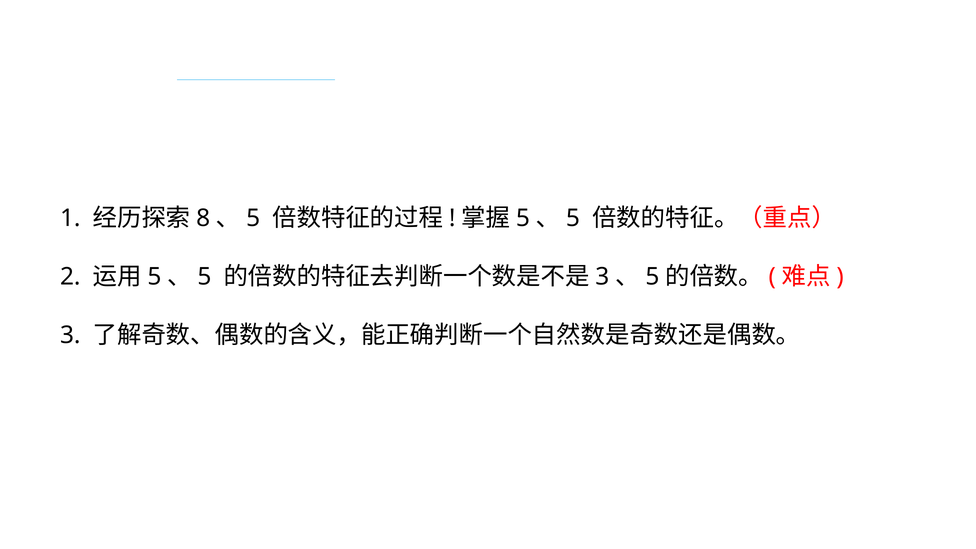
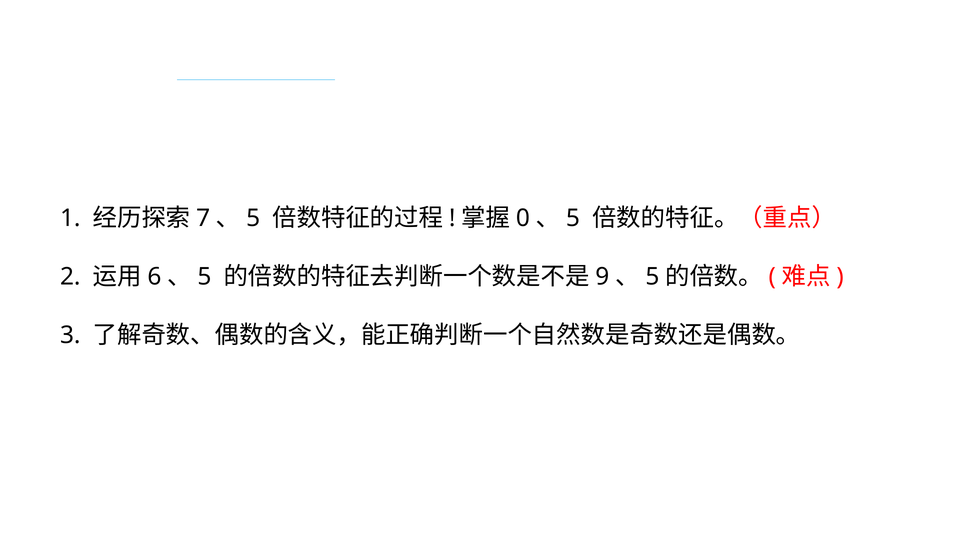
8: 8 -> 7 (203, 218)
5: 5 -> 0 (523, 218)
5: 5 -> 6 (154, 277)
3: 3 -> 9 (602, 277)
